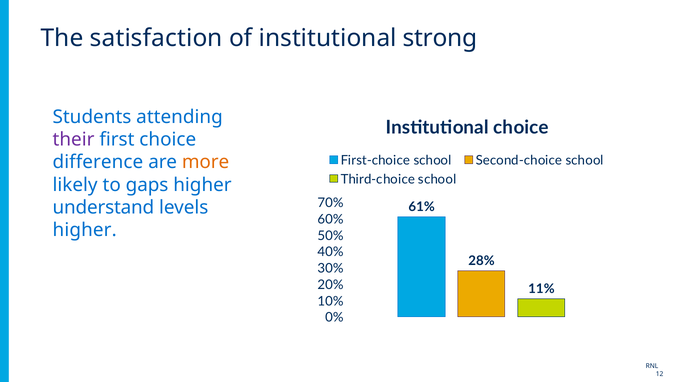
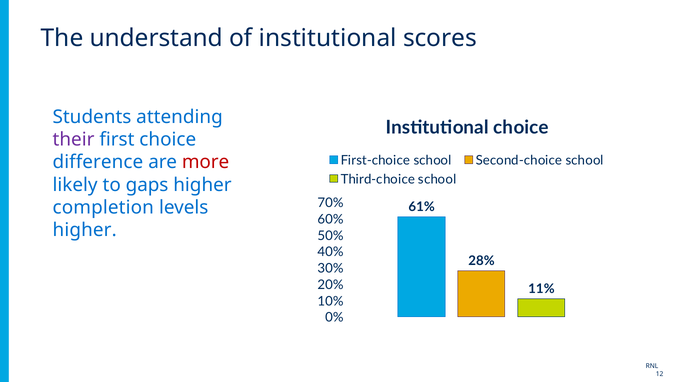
satisfaction: satisfaction -> understand (156, 38)
strong: strong -> scores (440, 38)
more colour: orange -> red (206, 162)
understand: understand -> completion (103, 208)
